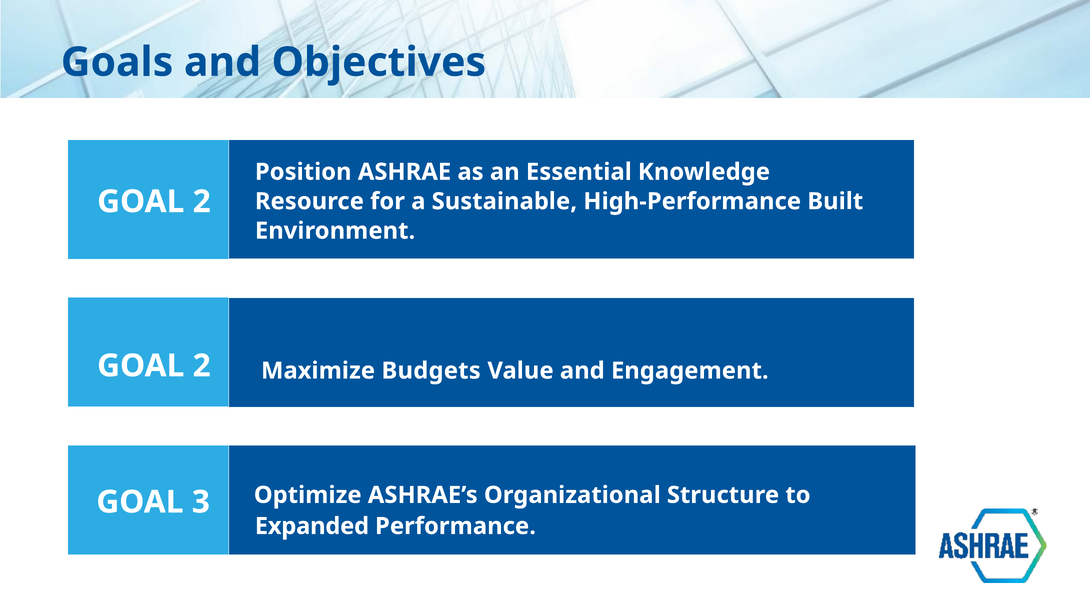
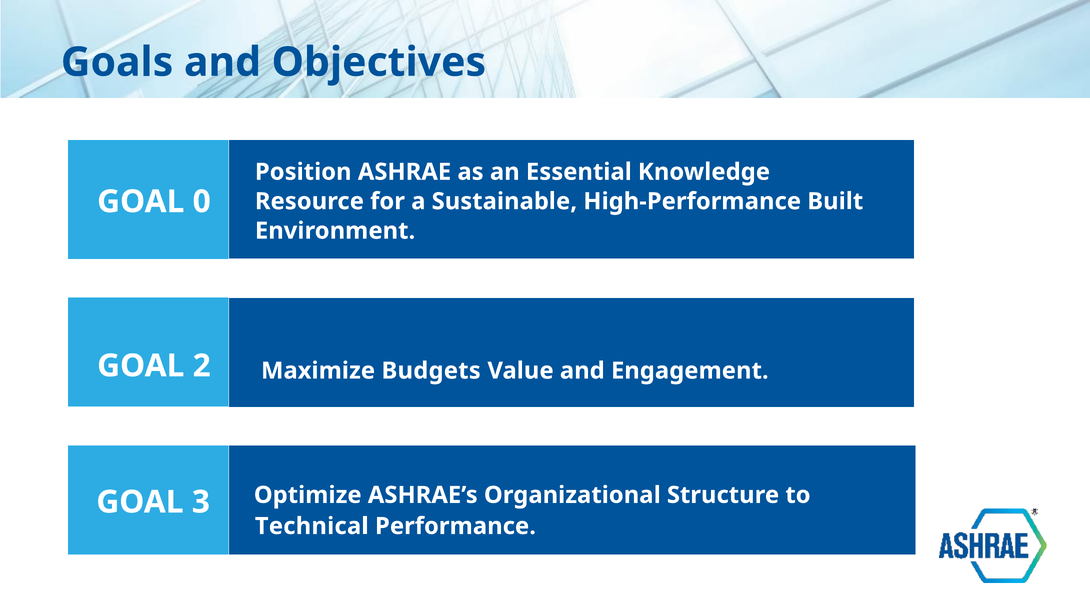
2: 2 -> 0 (202, 202)
Expanded: Expanded -> Technical (312, 526)
